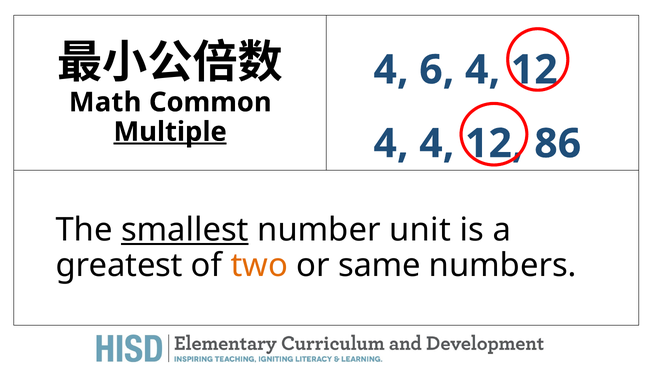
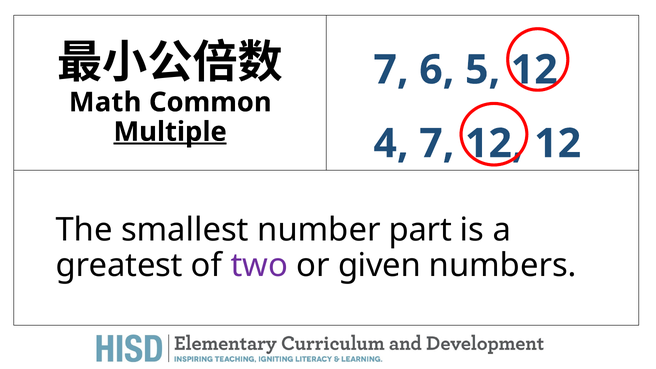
4: 4 -> 7 (391, 70)
6 4: 4 -> 5 (483, 70)
4 4: 4 -> 7 (437, 144)
86: 86 -> 12 (558, 144)
smallest underline: present -> none (185, 230)
unit: unit -> part (420, 230)
two colour: orange -> purple (259, 265)
same: same -> given (379, 265)
